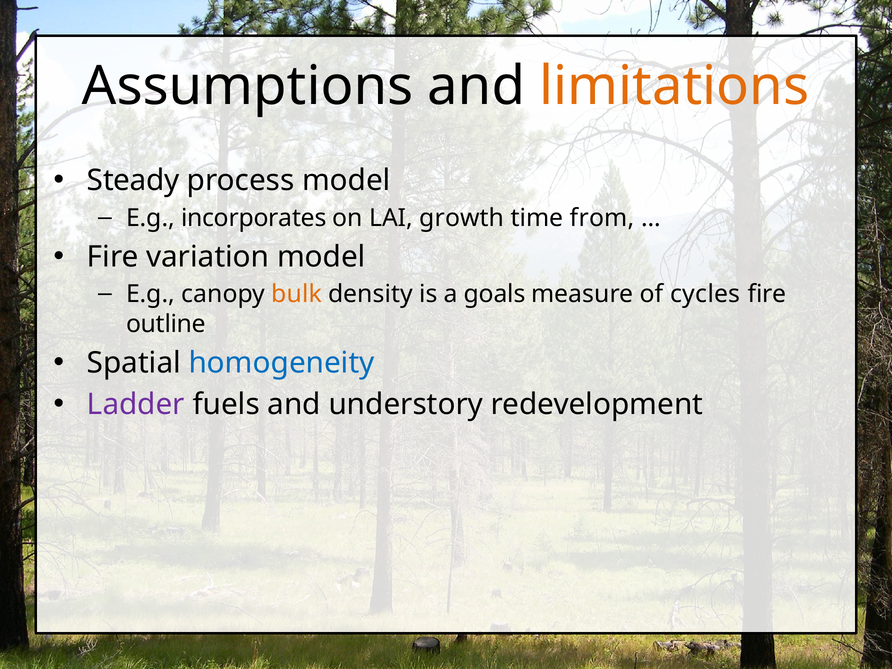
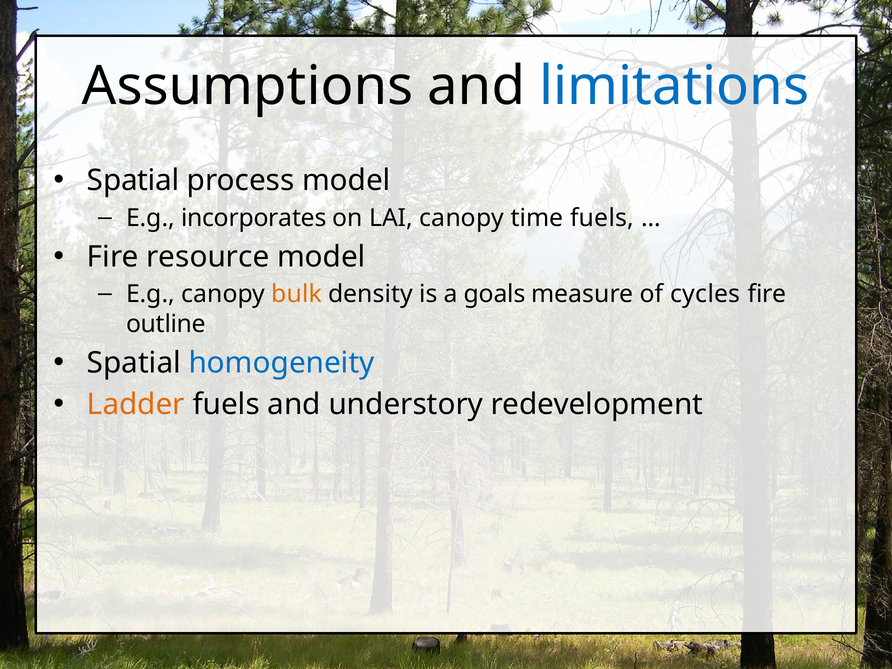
limitations colour: orange -> blue (674, 86)
Steady: Steady -> Spatial (133, 180)
LAI growth: growth -> canopy (462, 218)
time from: from -> fuels (602, 218)
variation: variation -> resource (208, 257)
Ladder colour: purple -> orange (136, 405)
